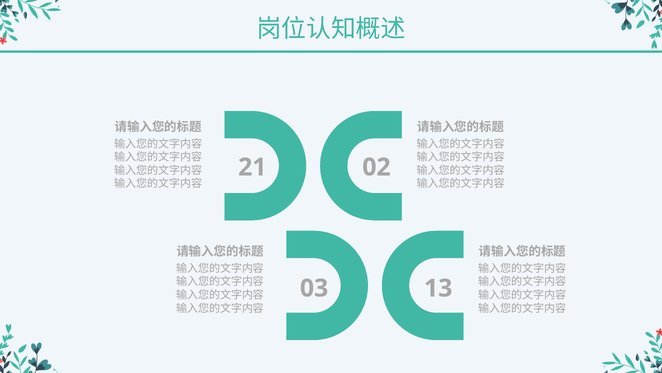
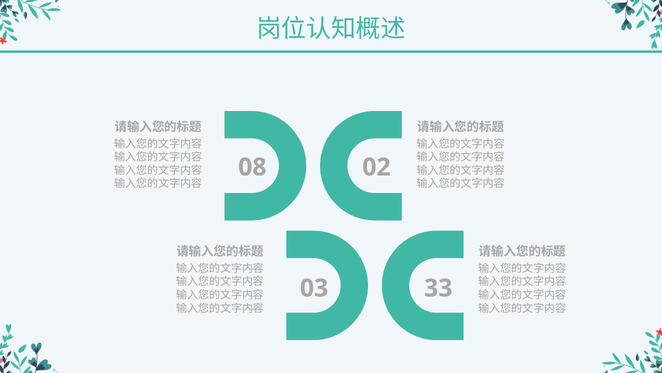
21: 21 -> 08 (252, 167)
13: 13 -> 33 (438, 288)
